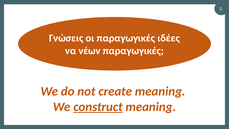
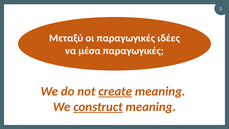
Γνώσεις: Γνώσεις -> Μεταξύ (66, 38)
νέων: νέων -> μέσα (90, 51)
create underline: none -> present (115, 91)
